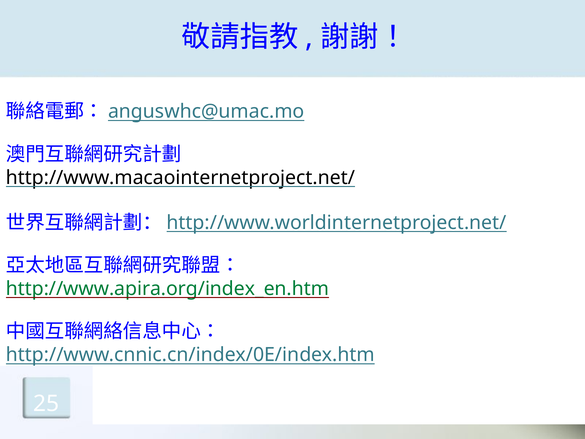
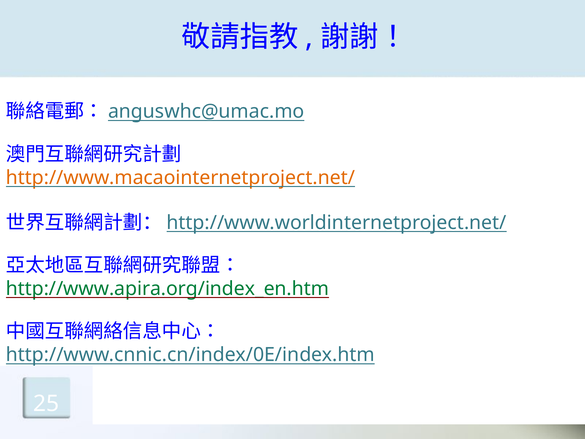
http://www.macaointernetproject.net/ colour: black -> orange (180, 178)
